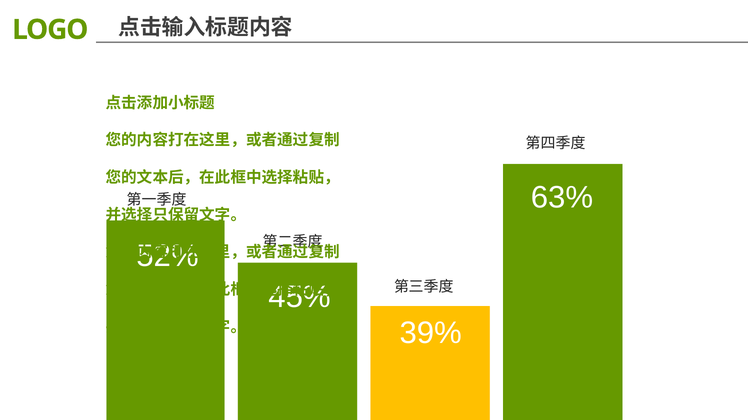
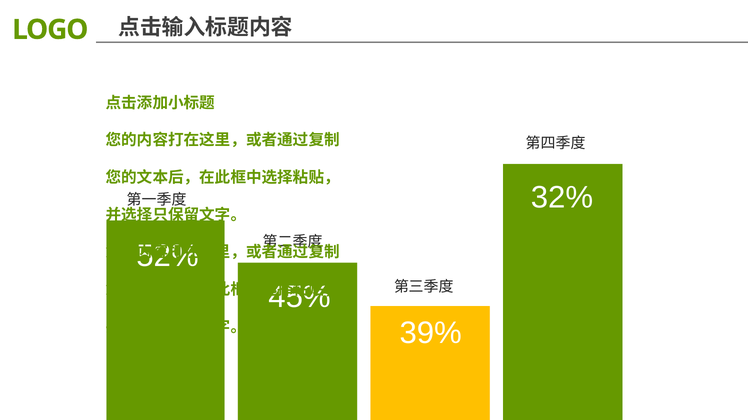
63%: 63% -> 32% (562, 198)
